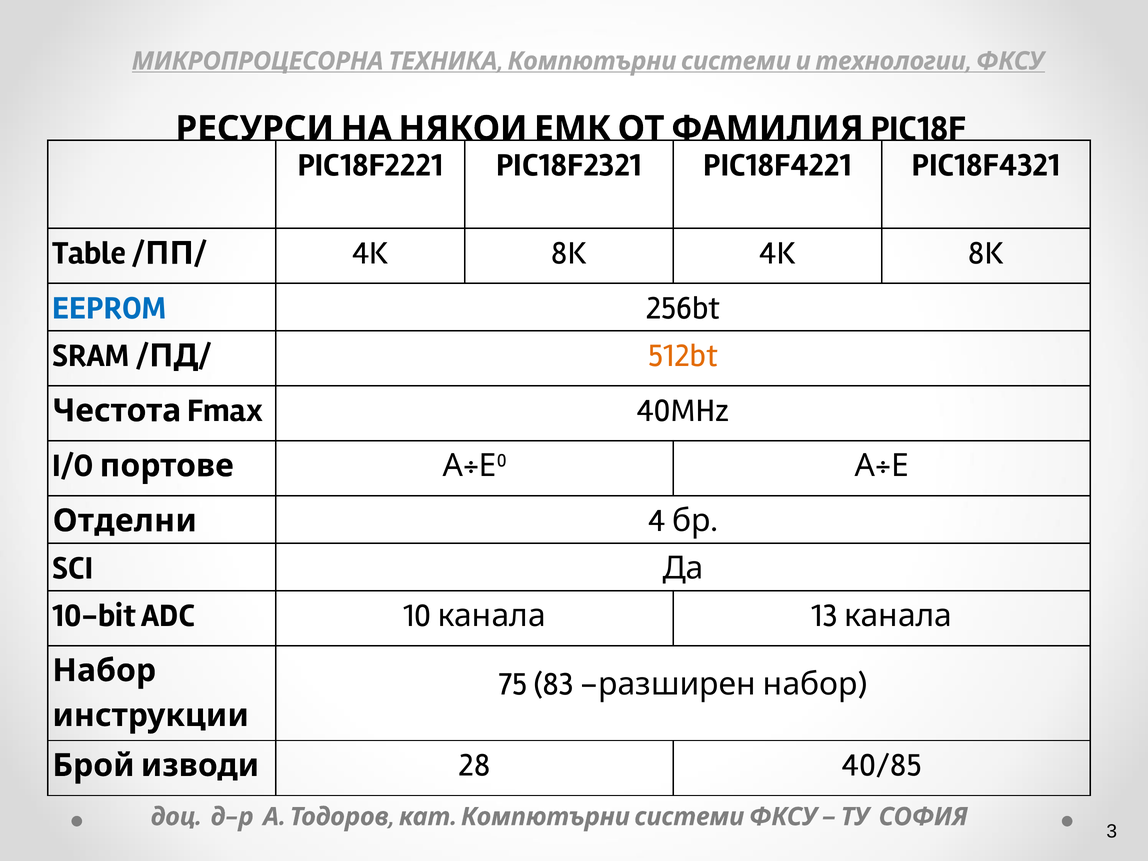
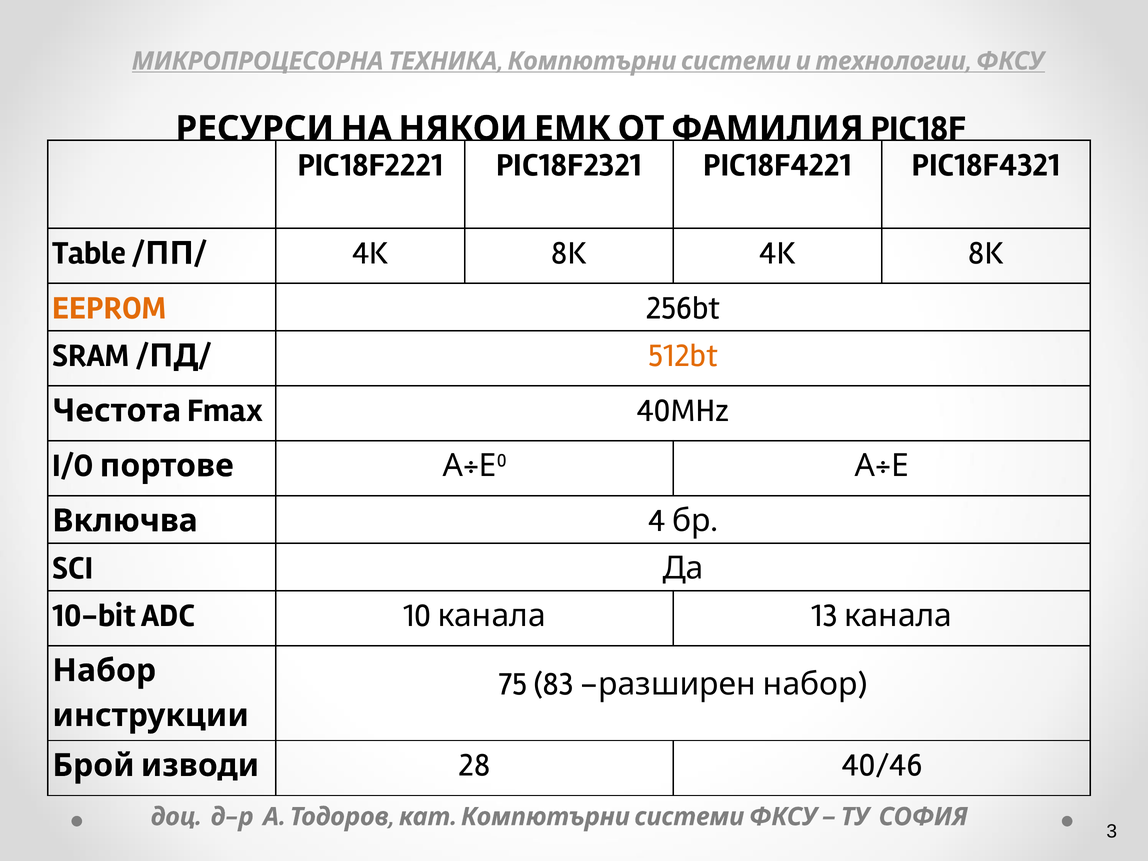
EEPROM colour: blue -> orange (109, 308)
Отделни: Отделни -> Включва (125, 521)
40/85: 40/85 -> 40/46 (882, 765)
